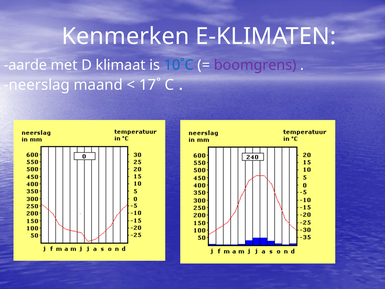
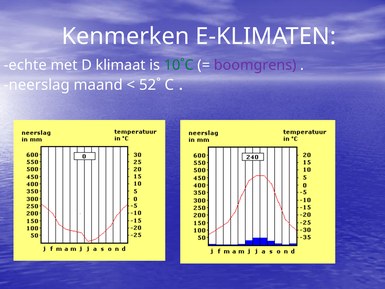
aarde: aarde -> echte (25, 65)
10˚C colour: blue -> green (179, 65)
17˚: 17˚ -> 52˚ (150, 85)
